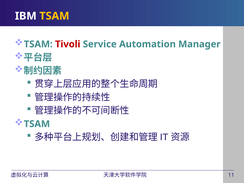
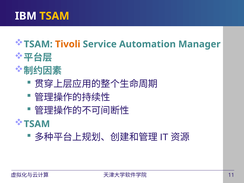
Tivoli colour: red -> orange (68, 44)
